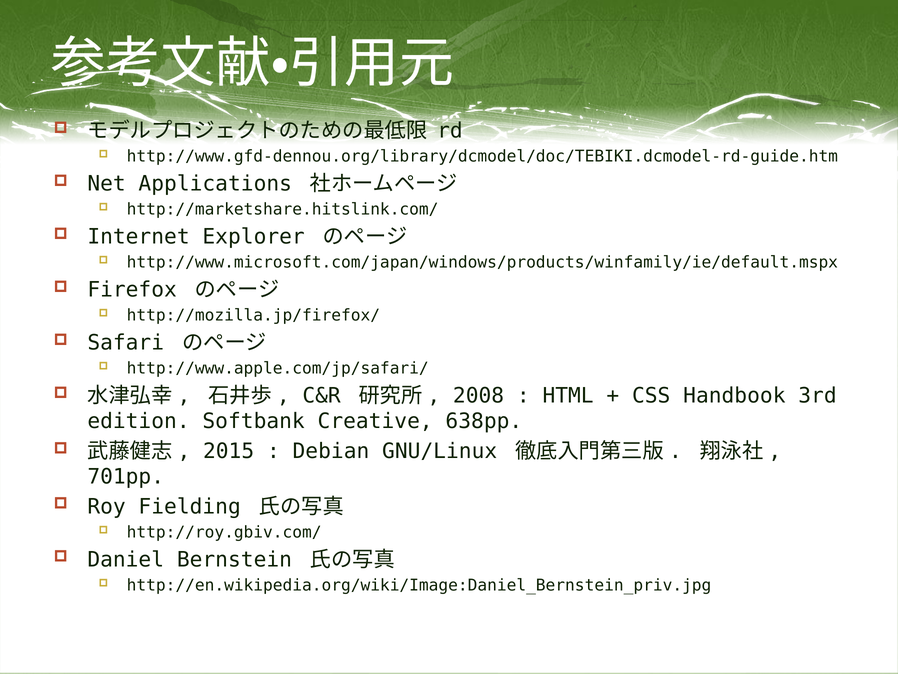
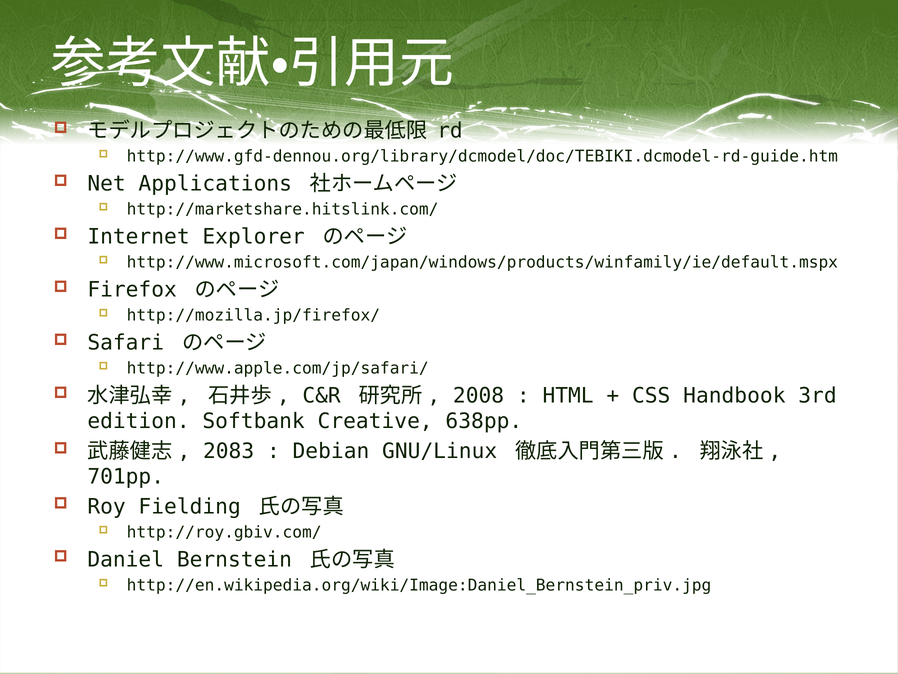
2015: 2015 -> 2083 (229, 451)
